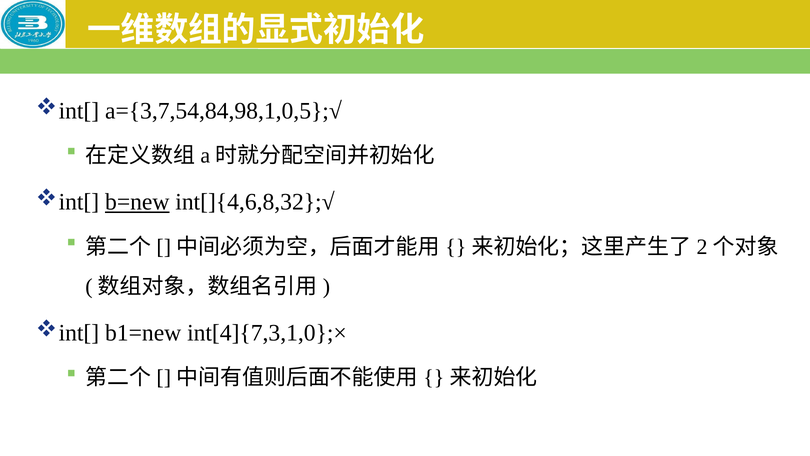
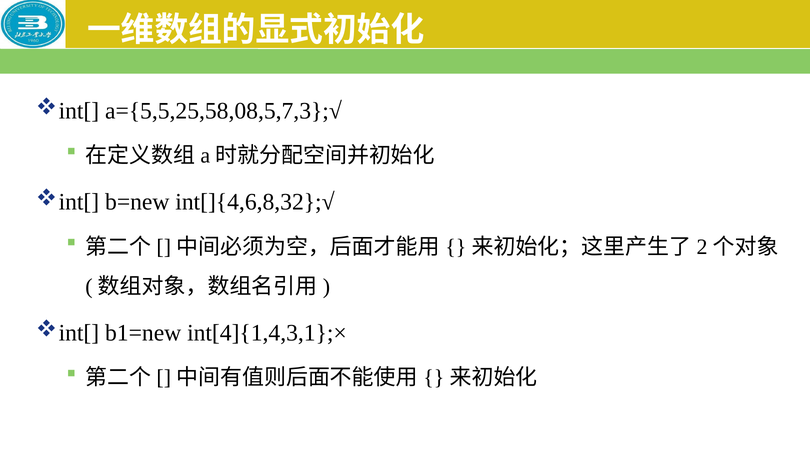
a={3,7,54,84,98,1,0,5};√: a={3,7,54,84,98,1,0,5};√ -> a={5,5,25,58,08,5,7,3};√ (223, 111)
b=new underline: present -> none (137, 202)
int[4]{7,3,1,0};×: int[4]{7,3,1,0};× -> int[4]{1,4,3,1};× (267, 332)
